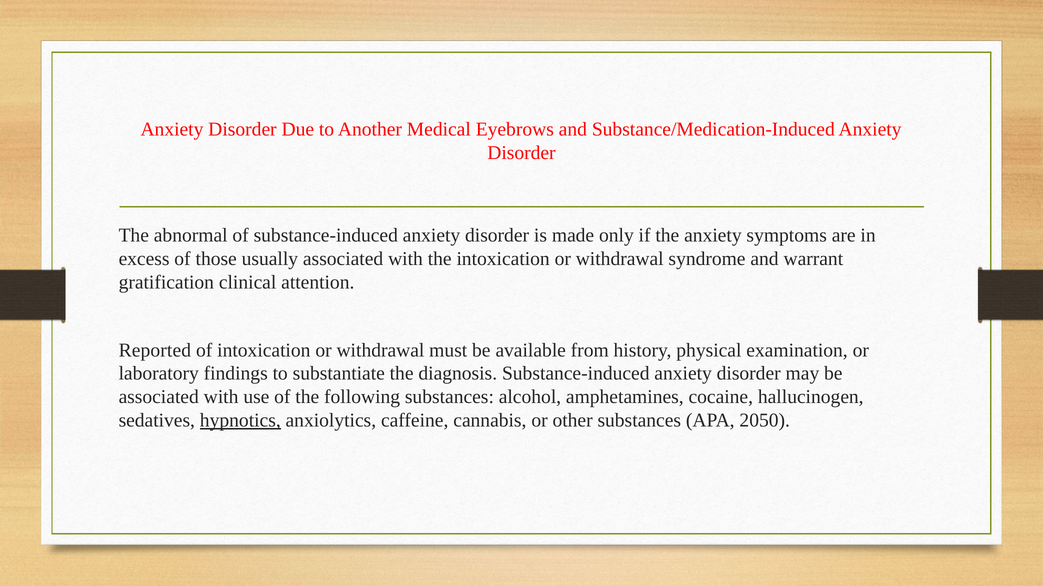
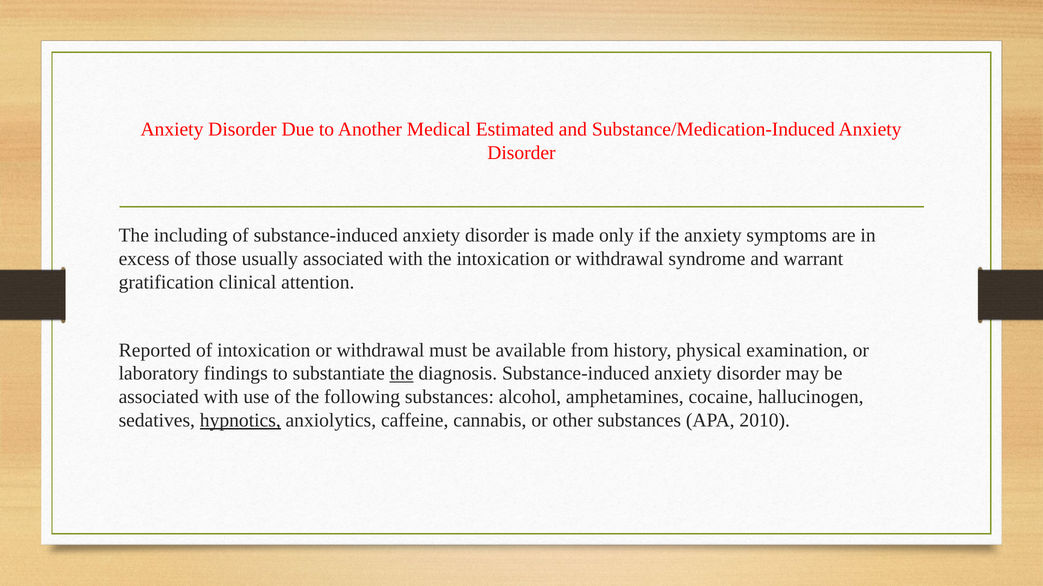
Eyebrows: Eyebrows -> Estimated (515, 129)
abnormal: abnormal -> including (191, 236)
the underline: none -> present (402, 374)
2050: 2050 -> 2010 (765, 421)
